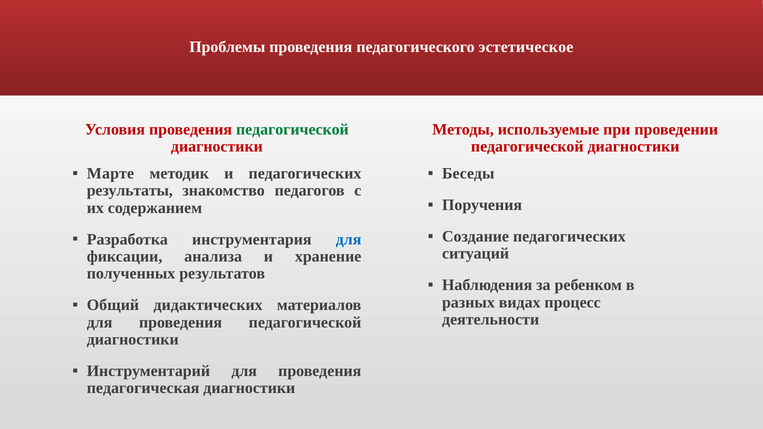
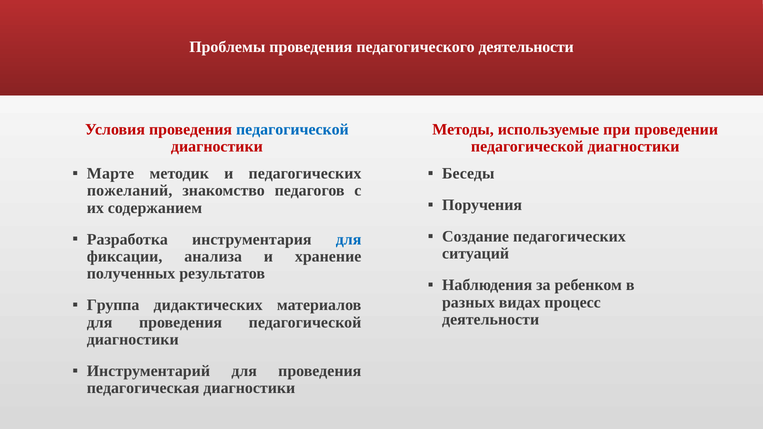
педагогического эстетическое: эстетическое -> деятельности (526, 47)
педагогической colour: green -> blue (292, 130)
результаты: результаты -> пожеланий (130, 191)
Общий: Общий -> Группа (113, 305)
